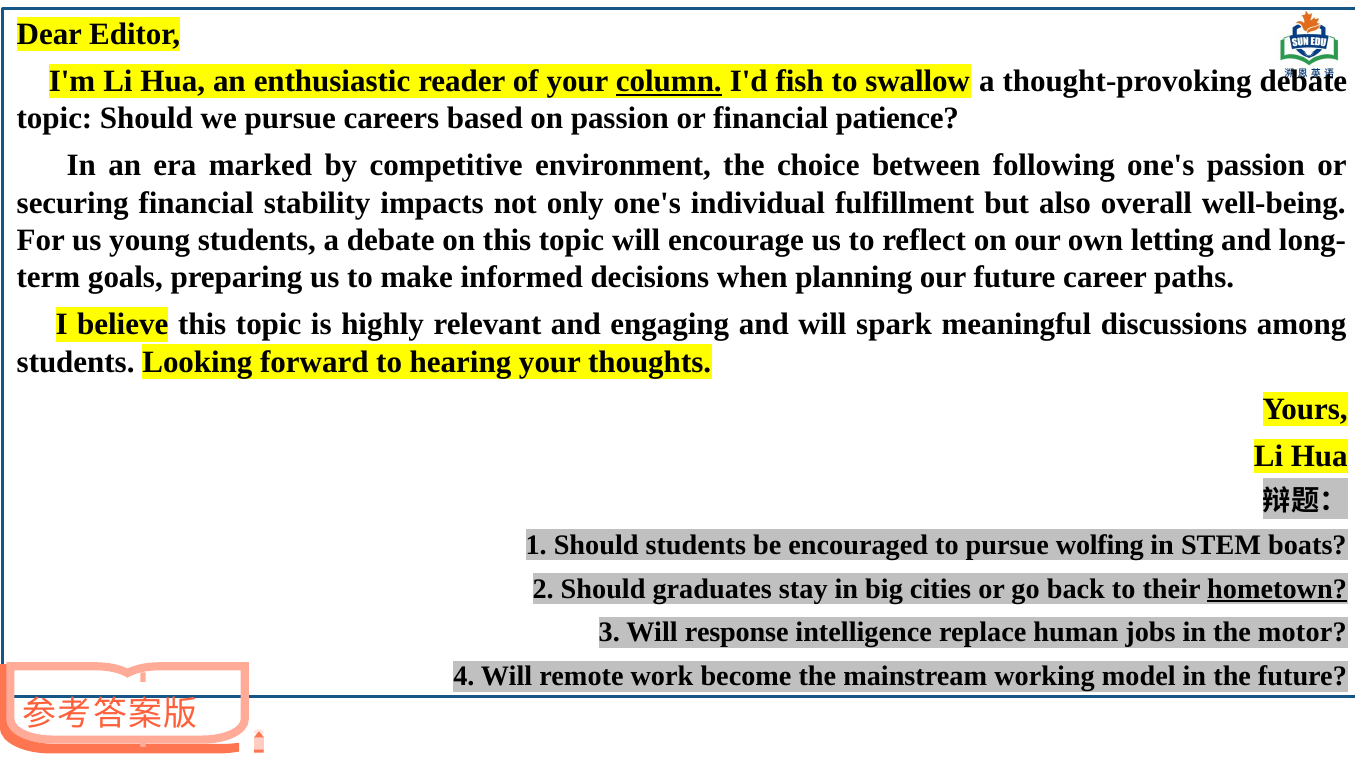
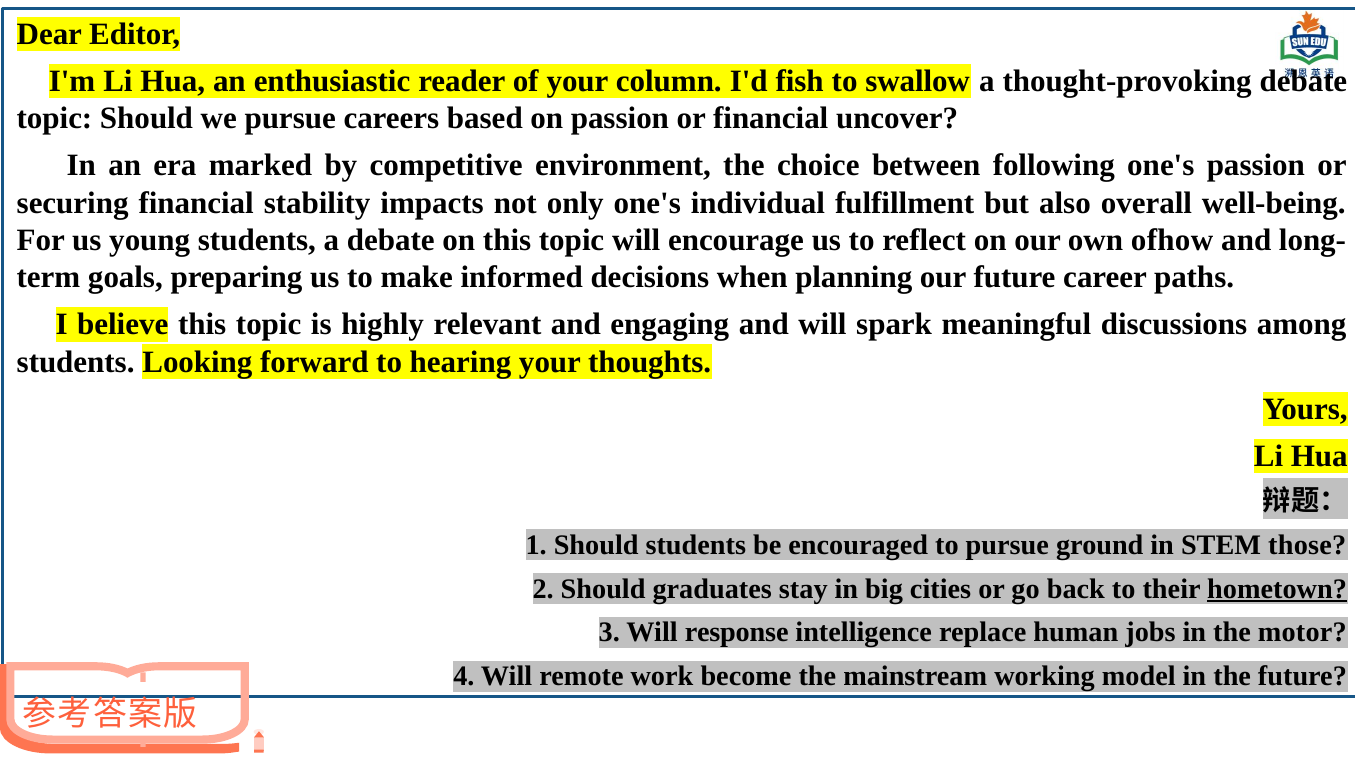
column underline: present -> none (669, 81)
patience: patience -> uncover (897, 119)
letting: letting -> ofhow (1172, 240)
wolfing: wolfing -> ground (1100, 545)
boats: boats -> those (1307, 545)
